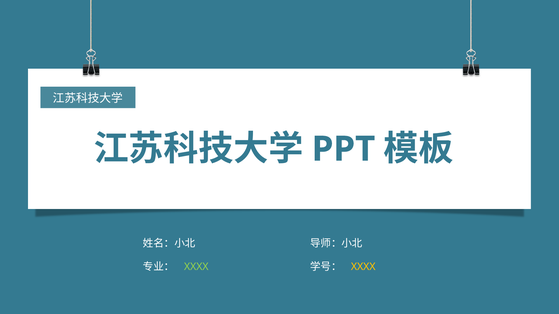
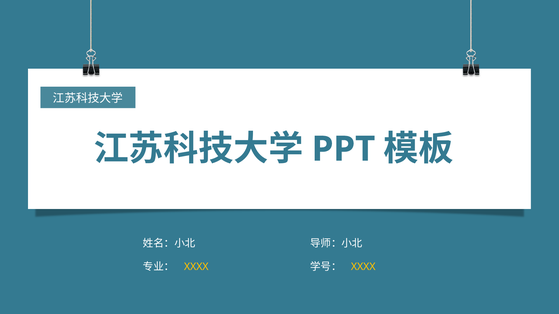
XXXX colour: light green -> yellow (196, 267)
